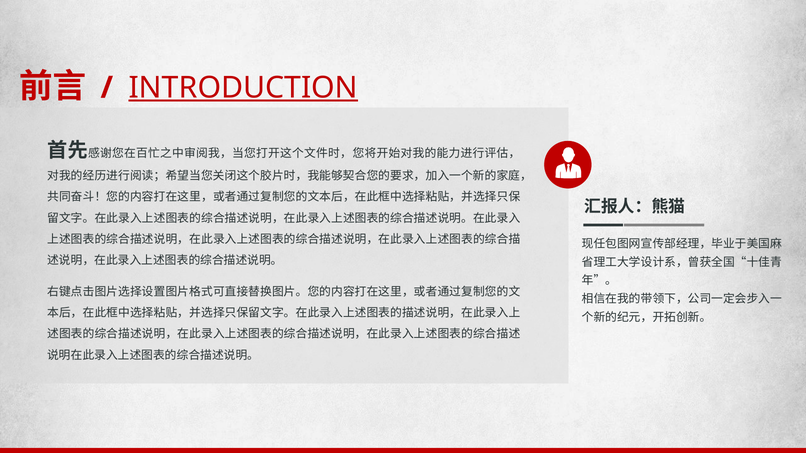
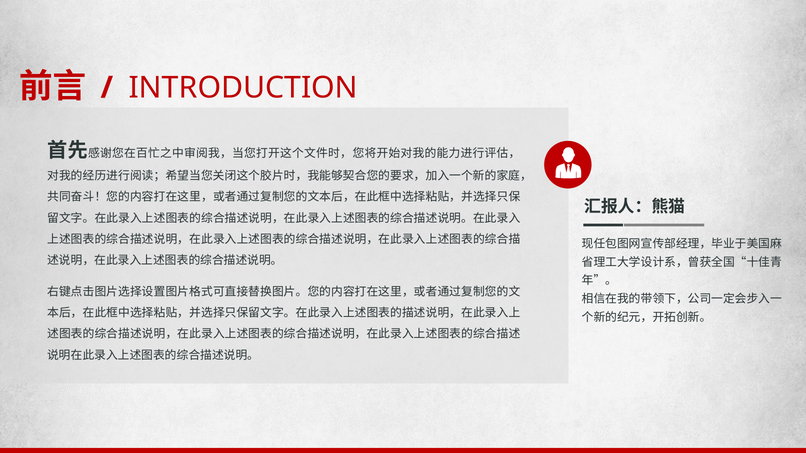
INTRODUCTION underline: present -> none (243, 88)
